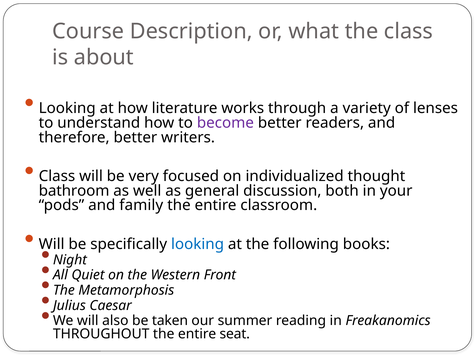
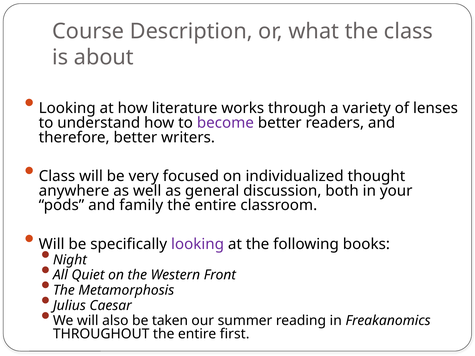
bathroom: bathroom -> anywhere (74, 191)
looking colour: blue -> purple (198, 244)
seat: seat -> first (235, 334)
